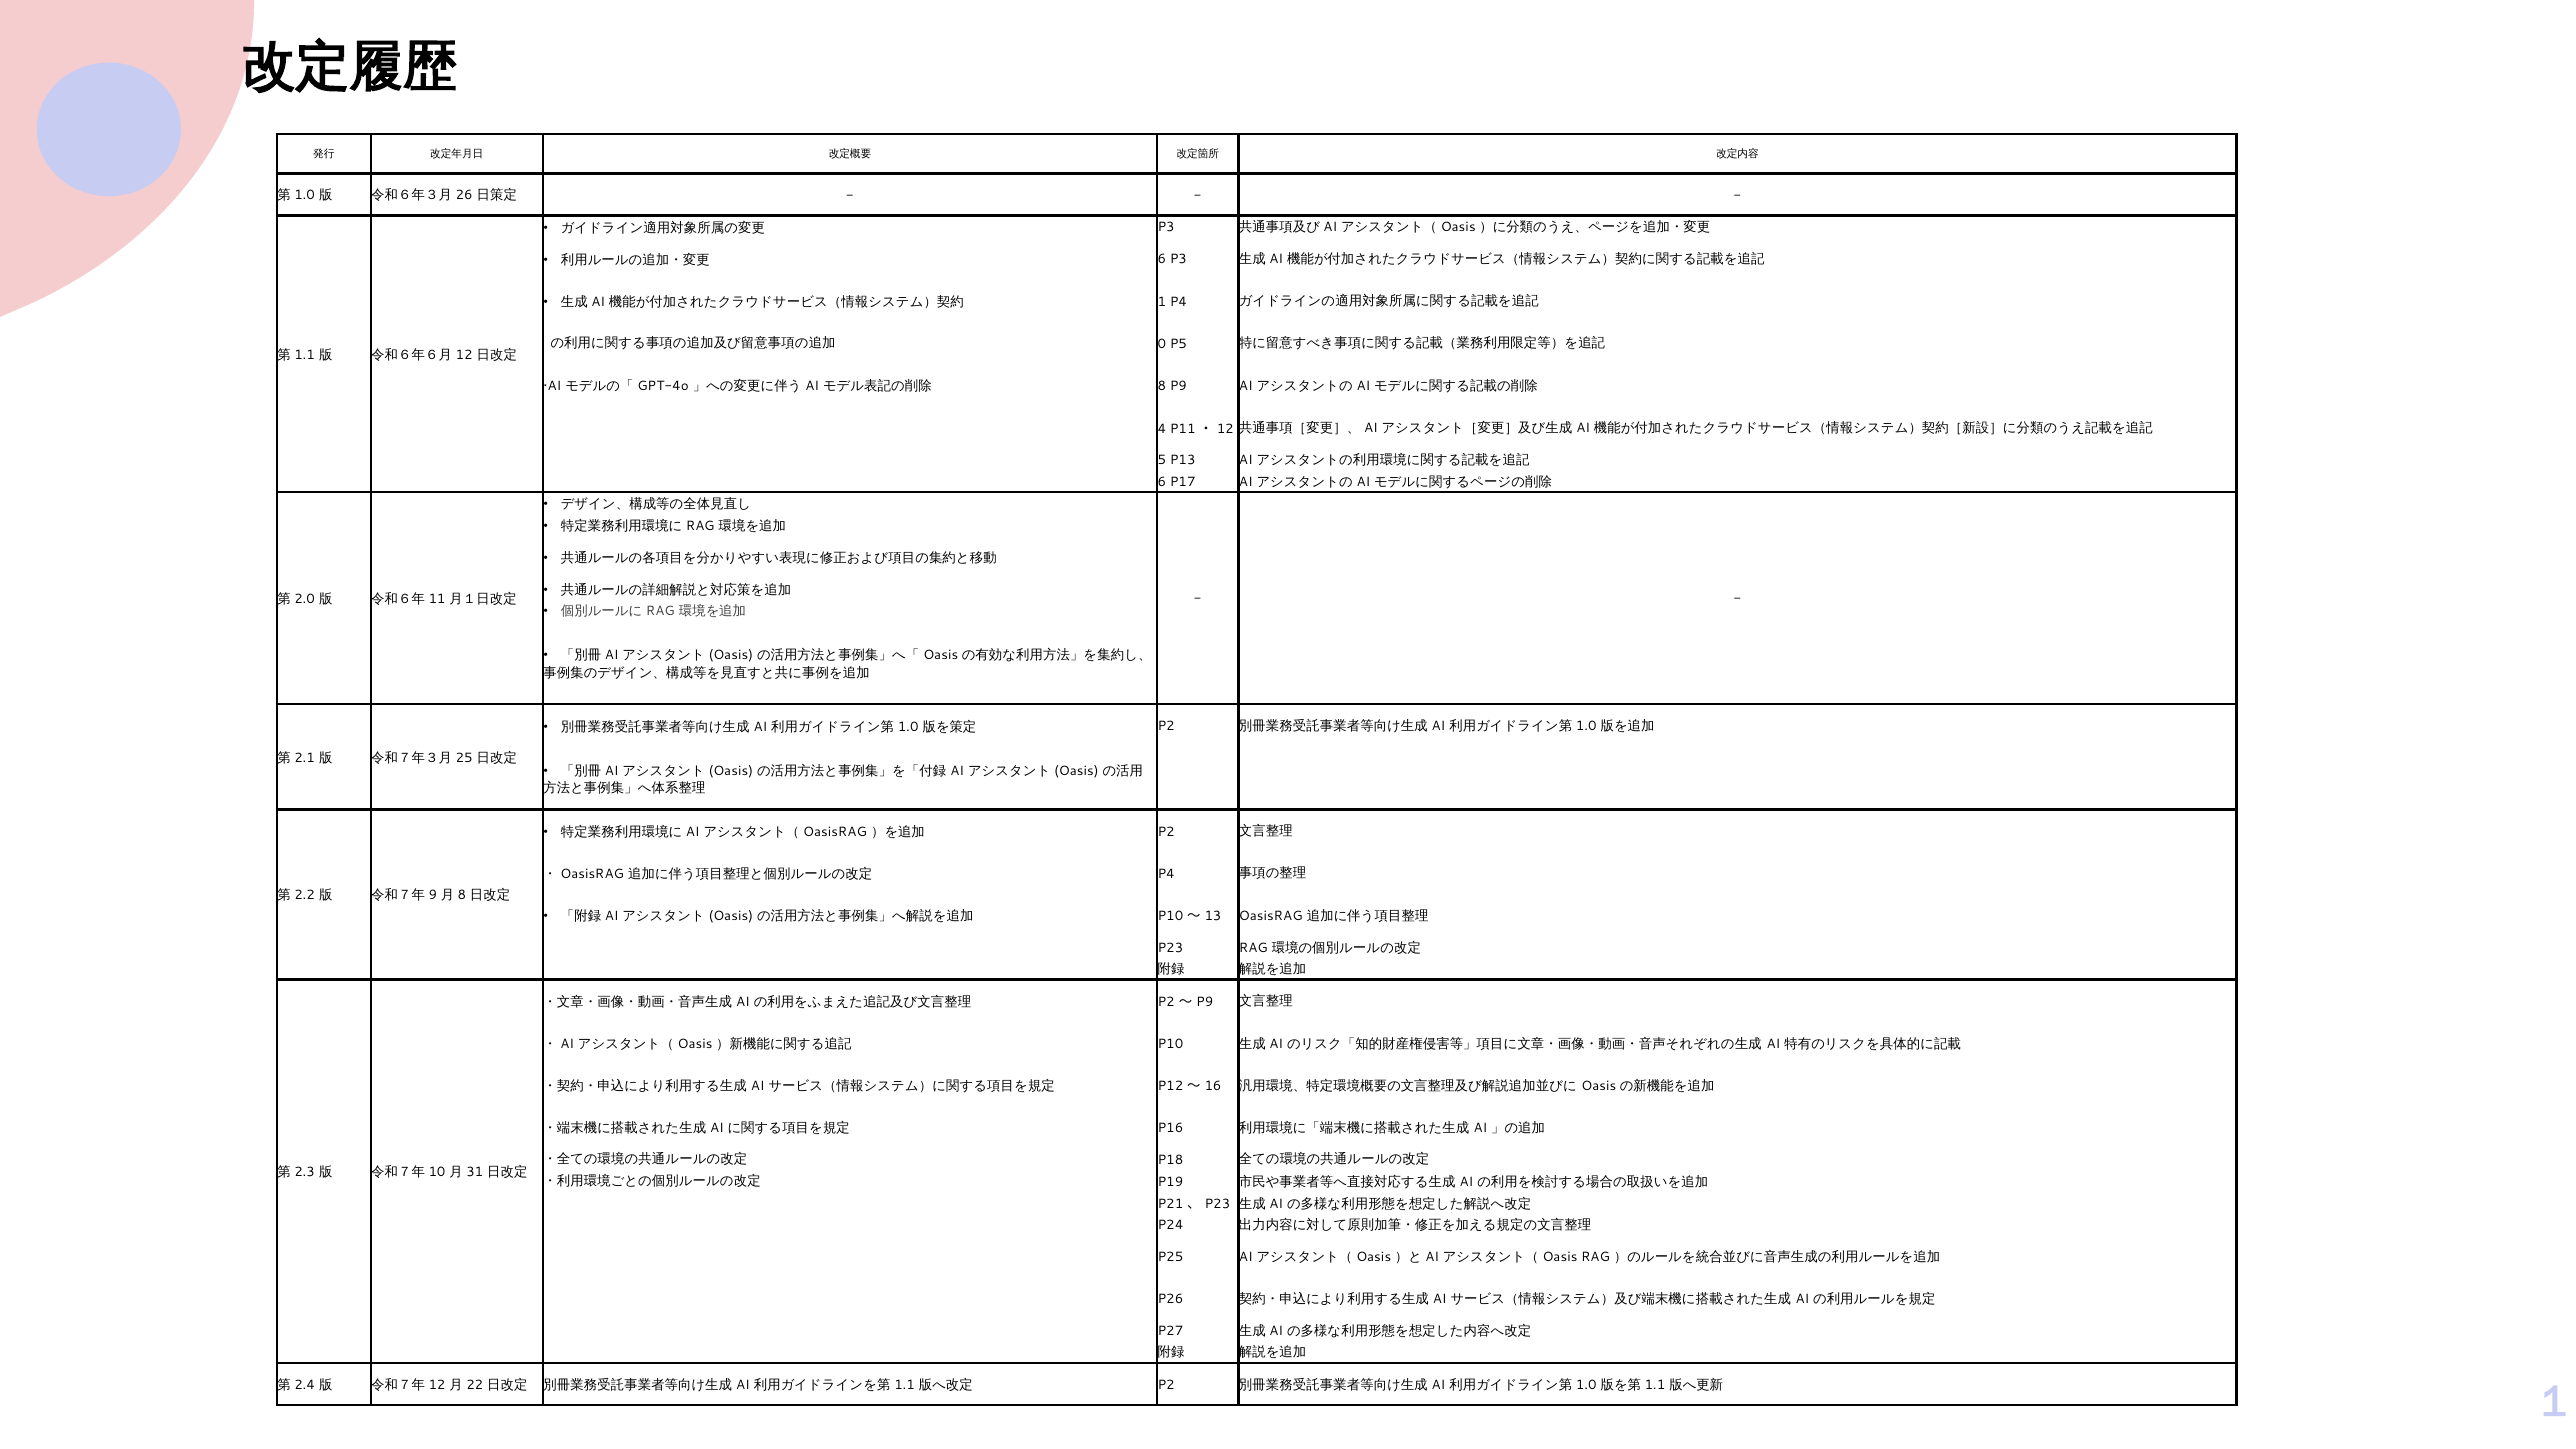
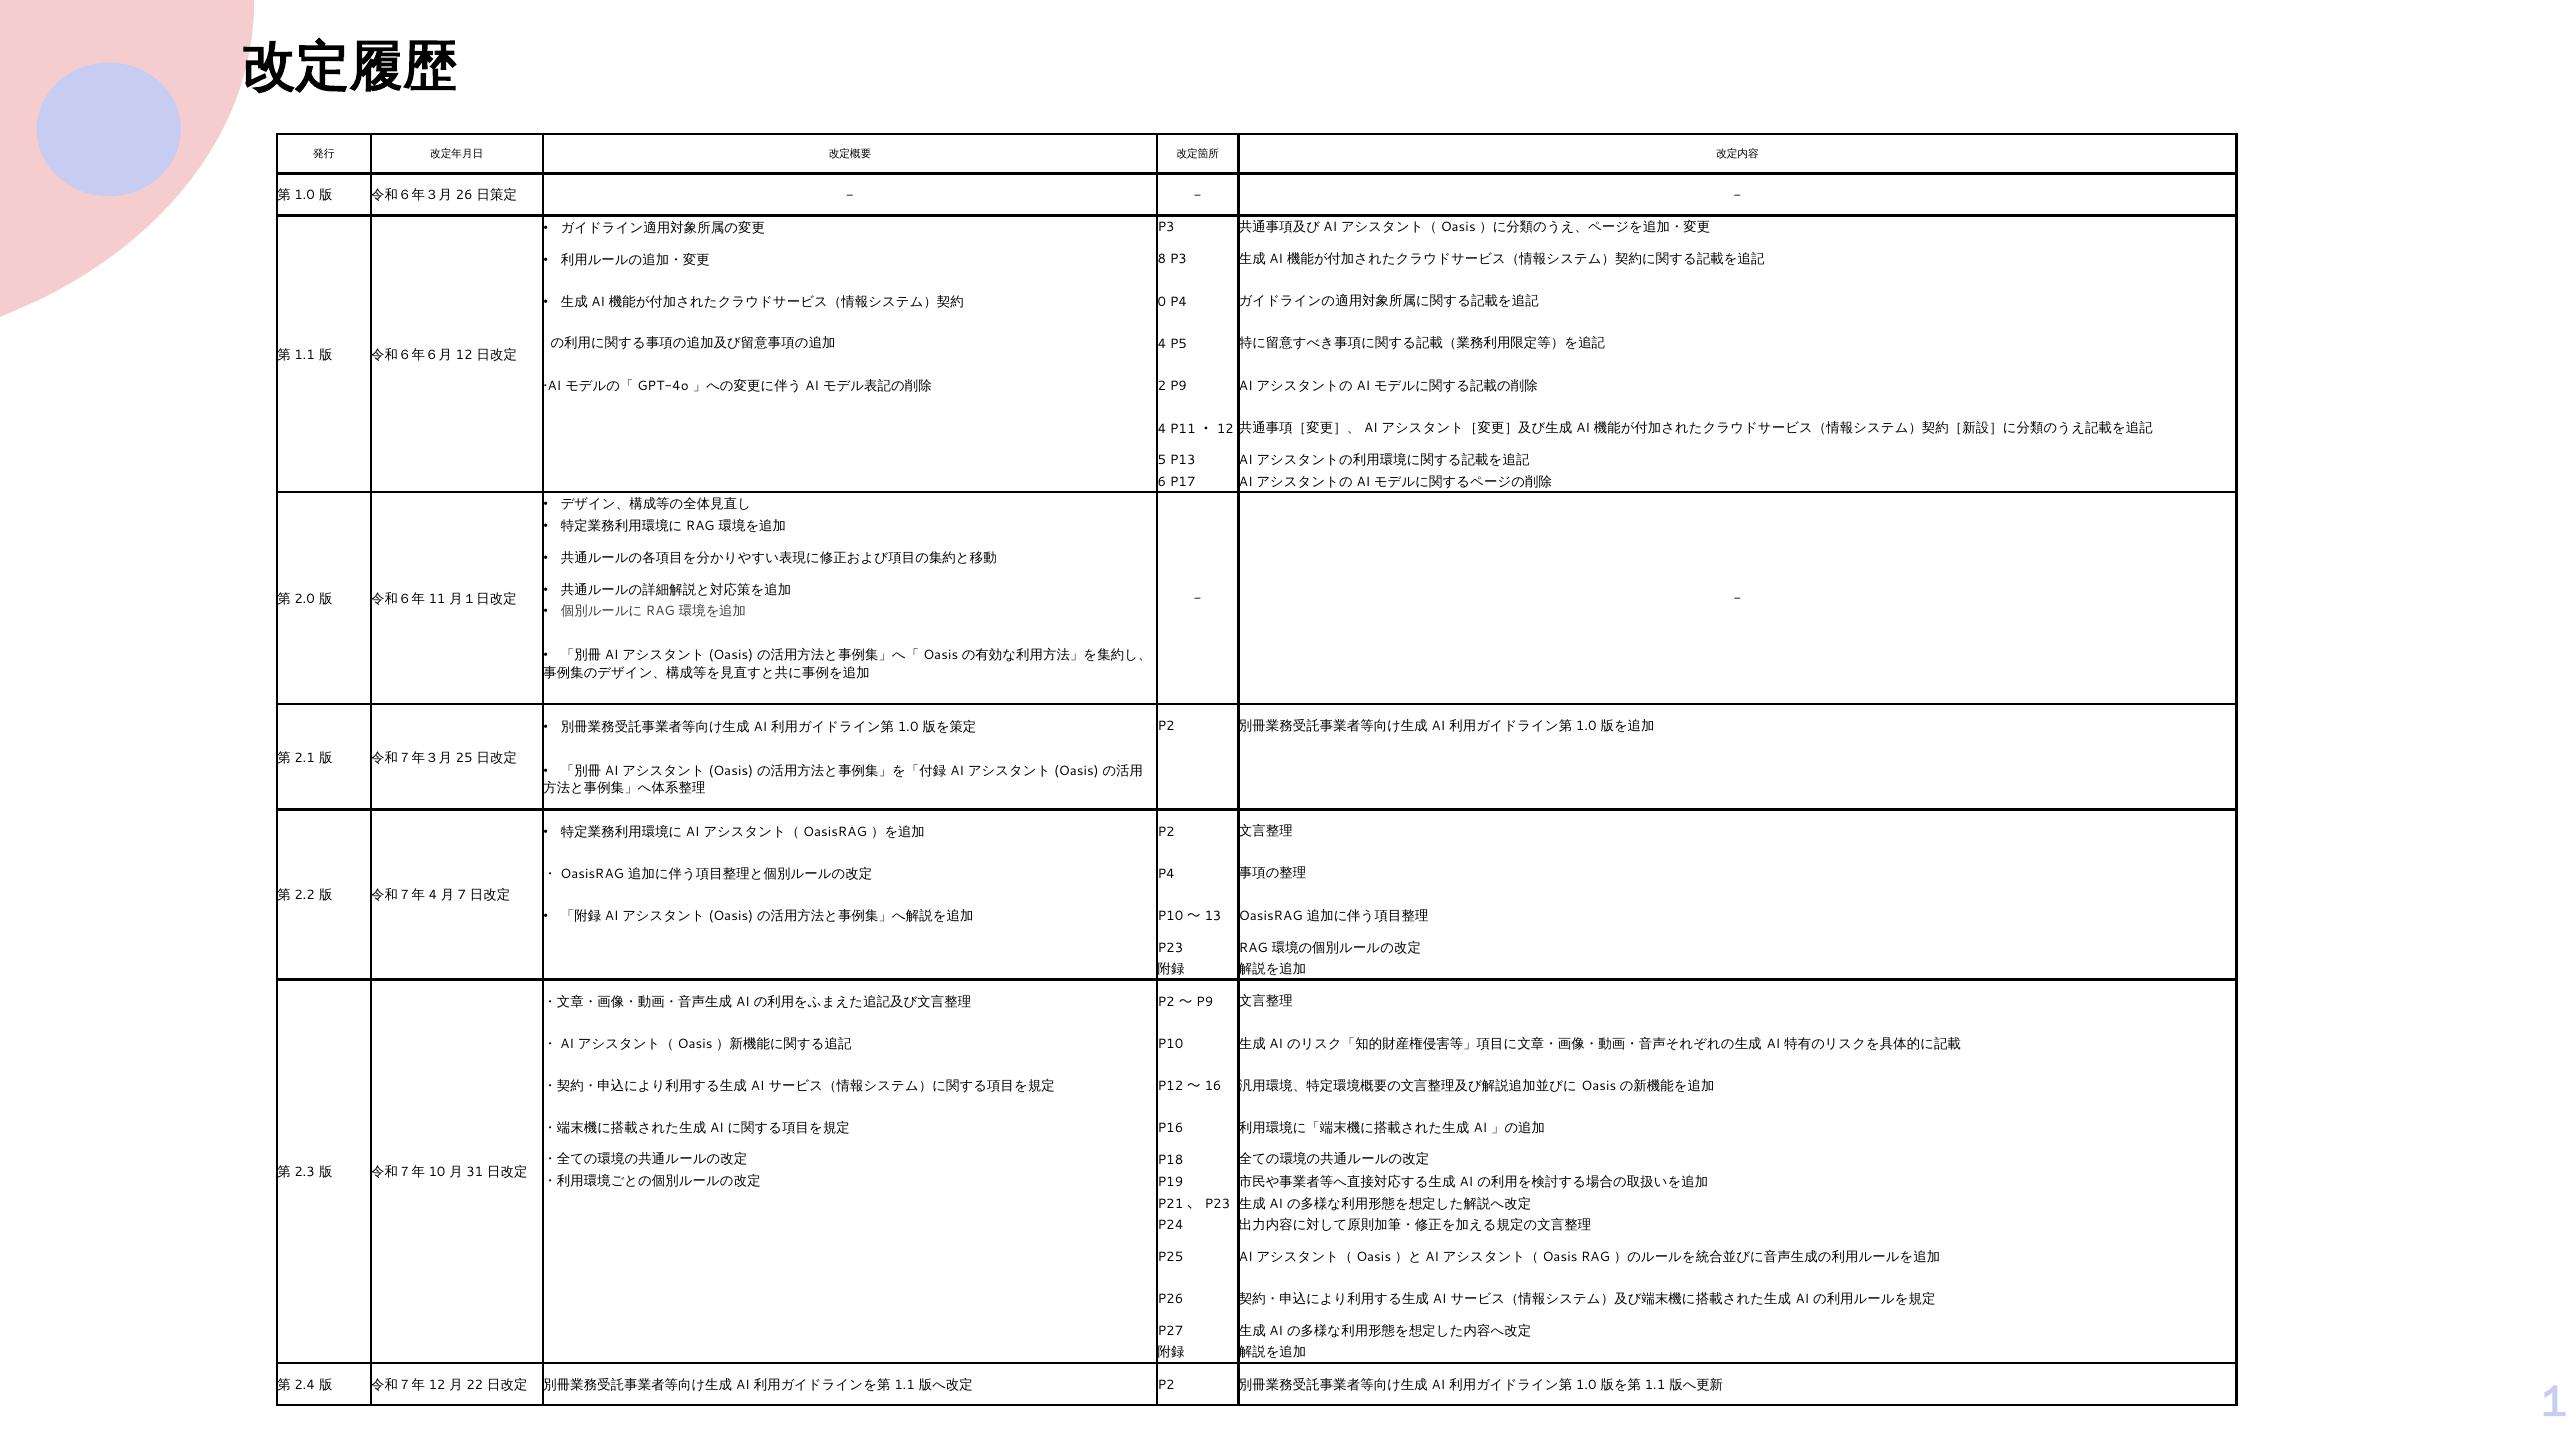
6: 6 -> 8 (1162, 259)
1: 1 -> 0 (1162, 302)
0: 0 -> 4 (1162, 344)
8: 8 -> 2 (1162, 386)
9: 9 -> 4 (433, 896)
8: 8 -> 7 (462, 896)
